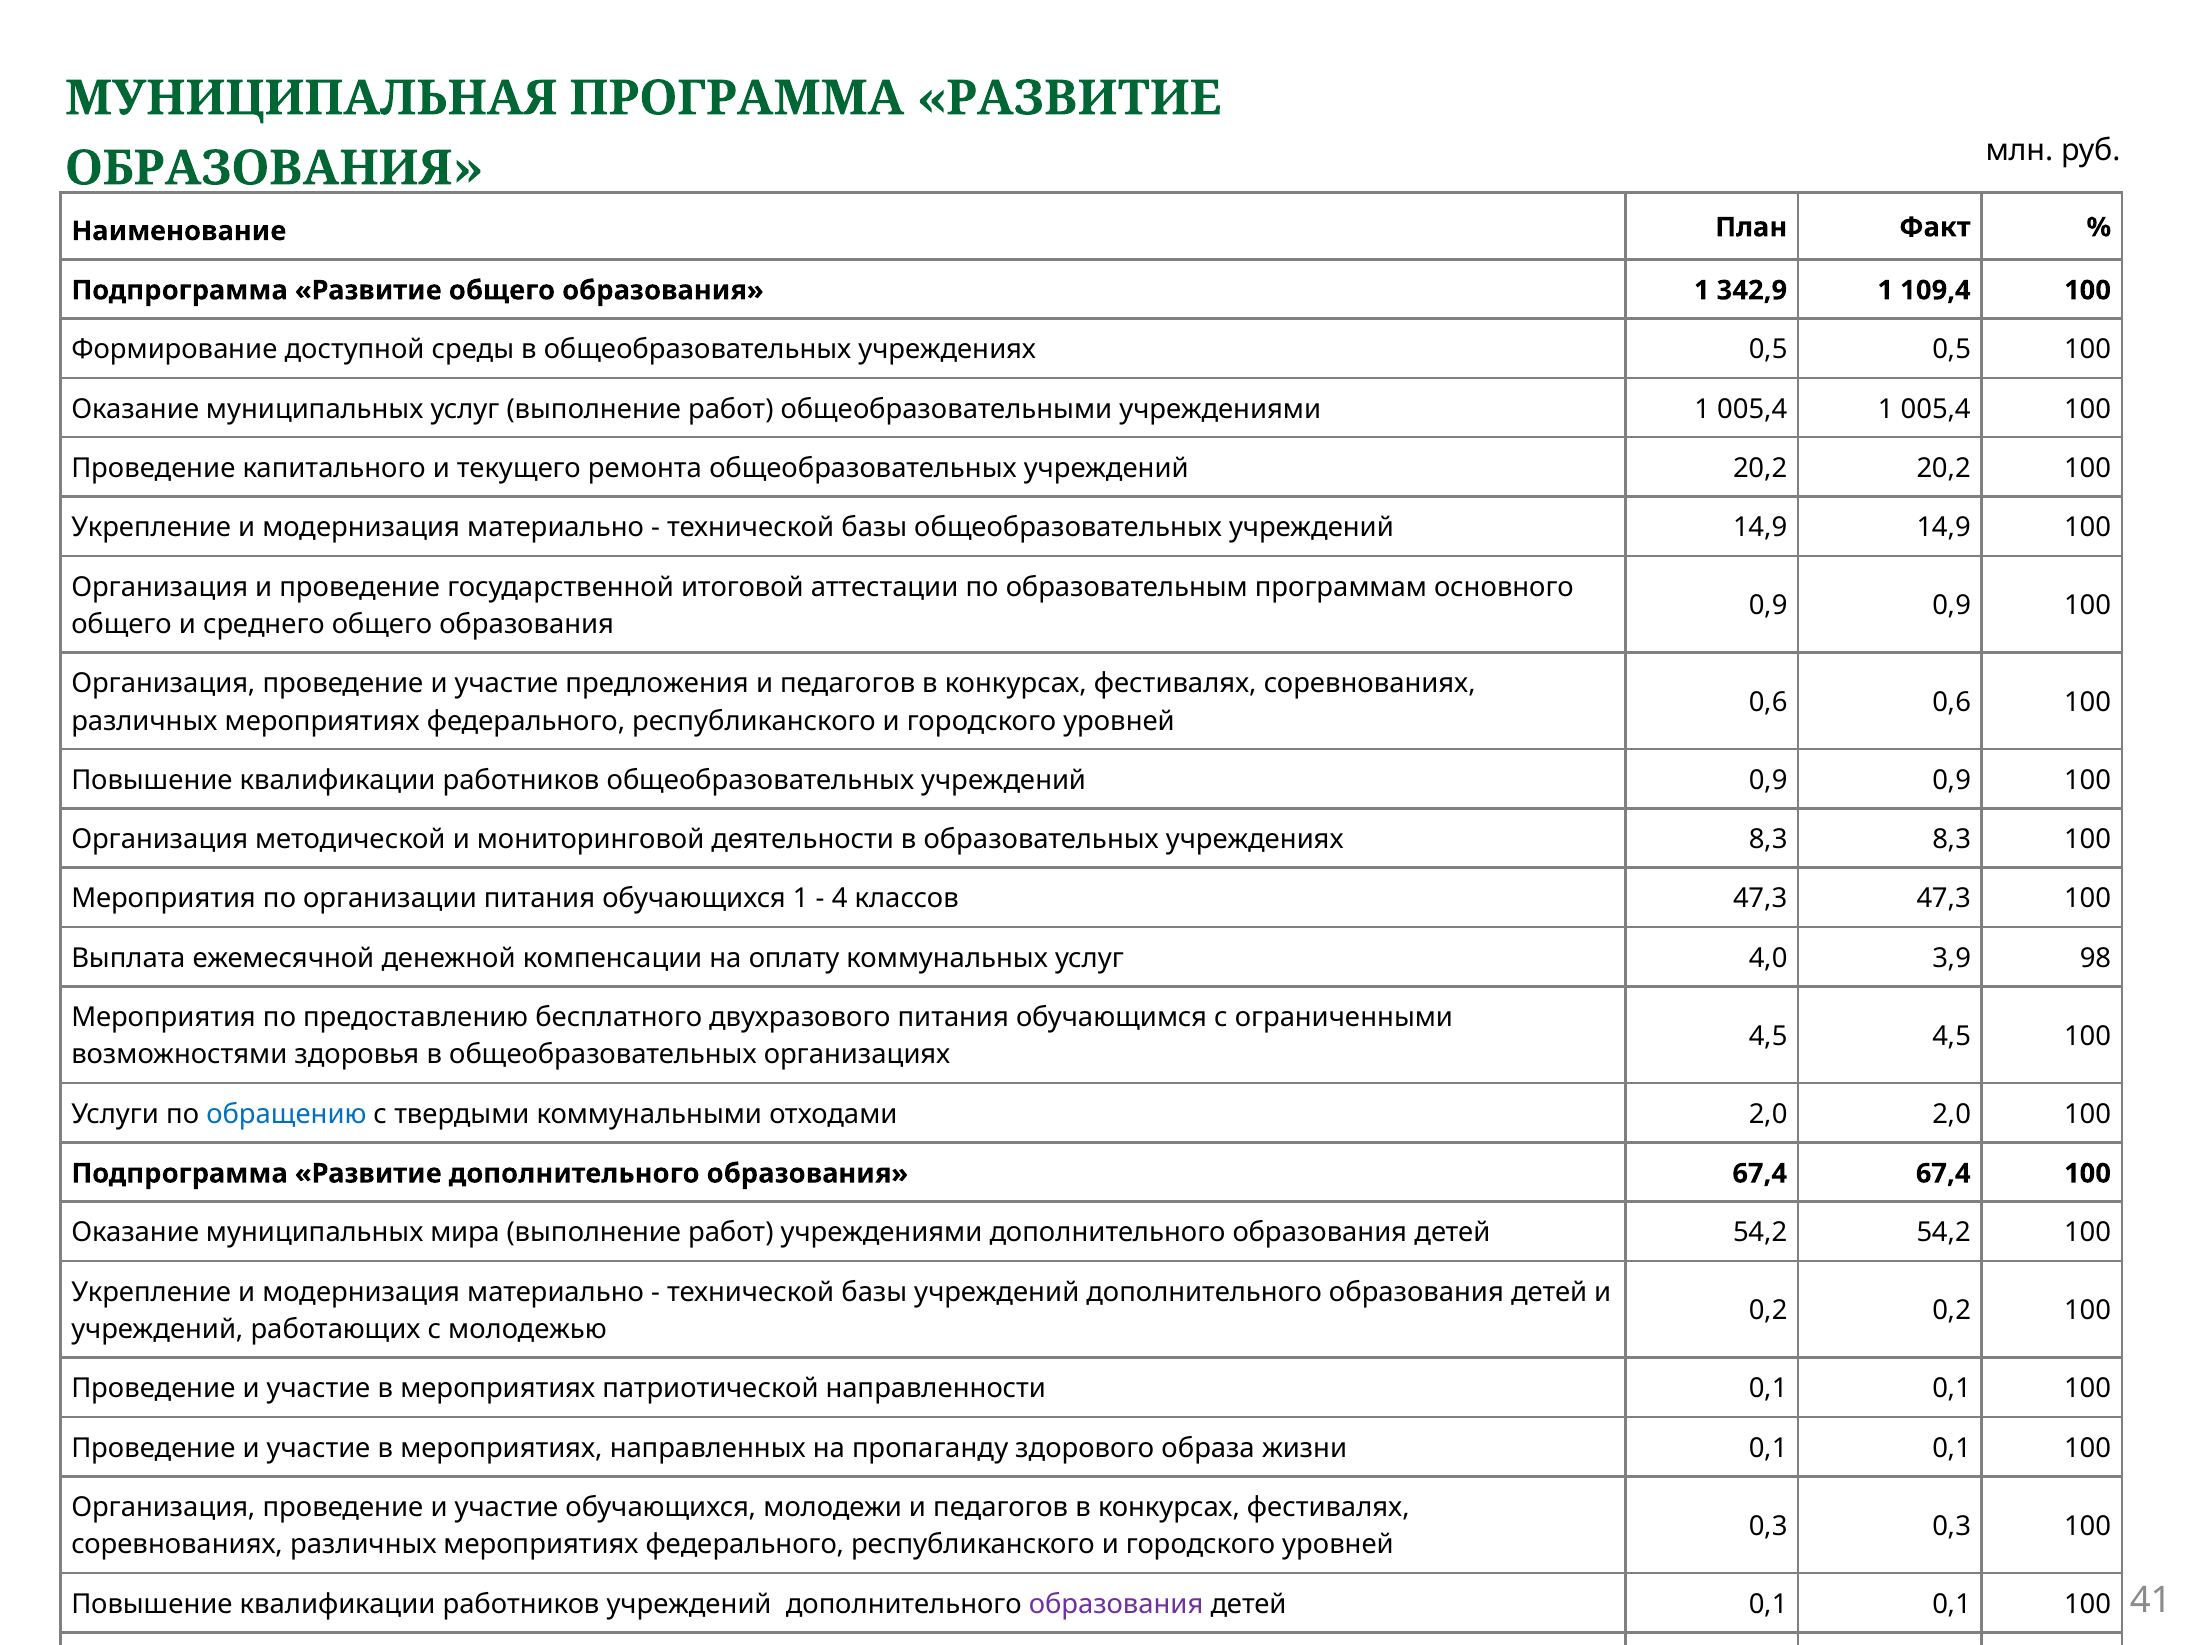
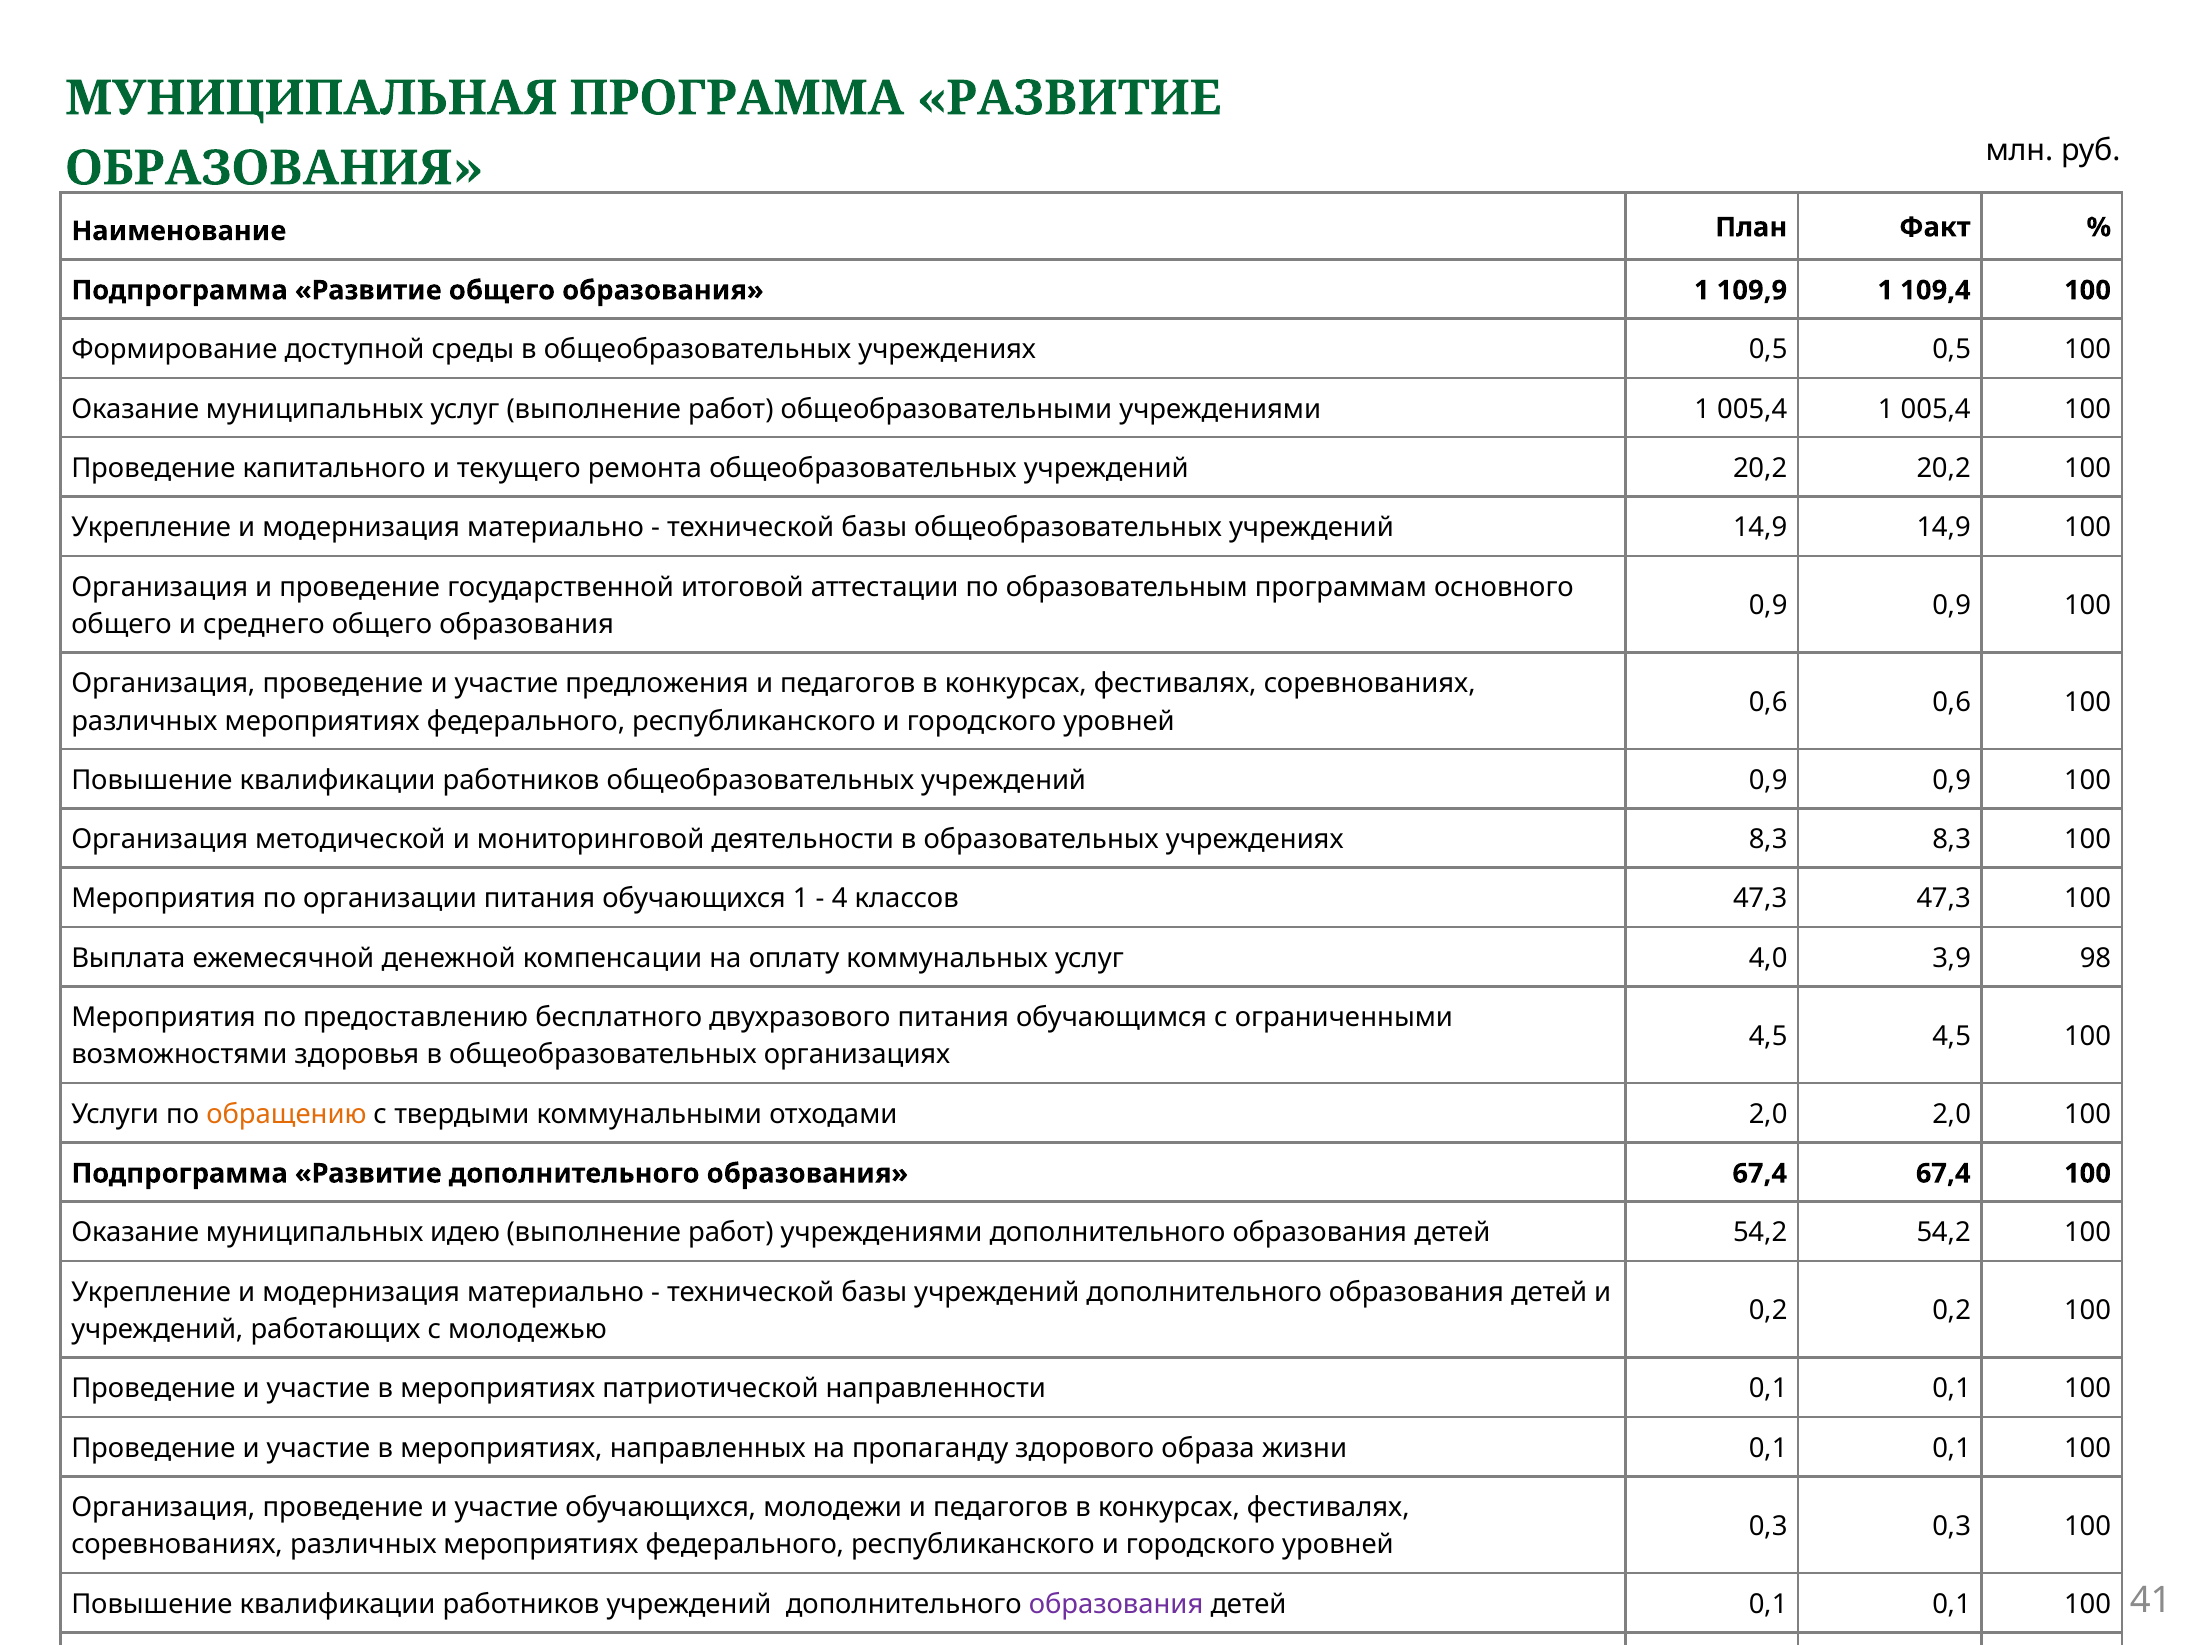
342,9: 342,9 -> 109,9 (1752, 290)
обращению colour: blue -> orange (286, 1114)
мира: мира -> идею (465, 1233)
